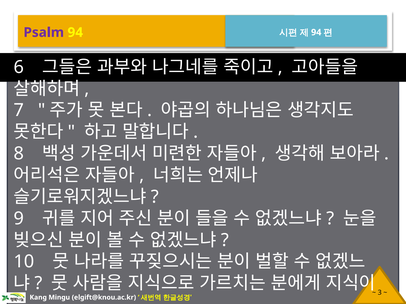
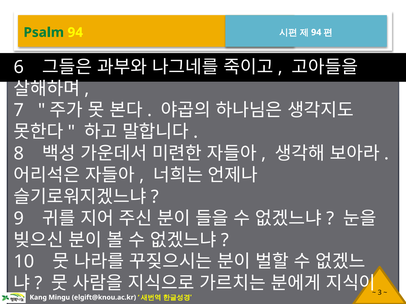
Psalm colour: purple -> green (44, 32)
